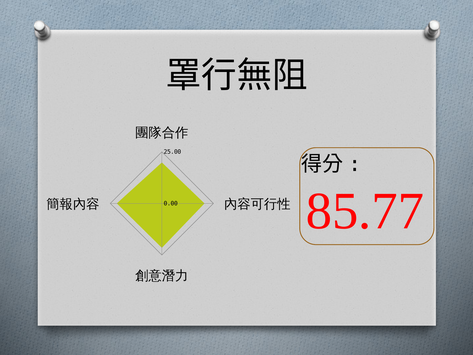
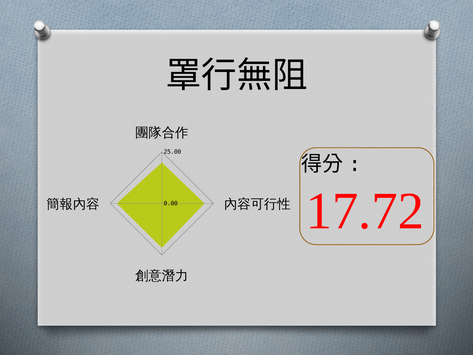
85.77: 85.77 -> 17.72 (365, 211)
